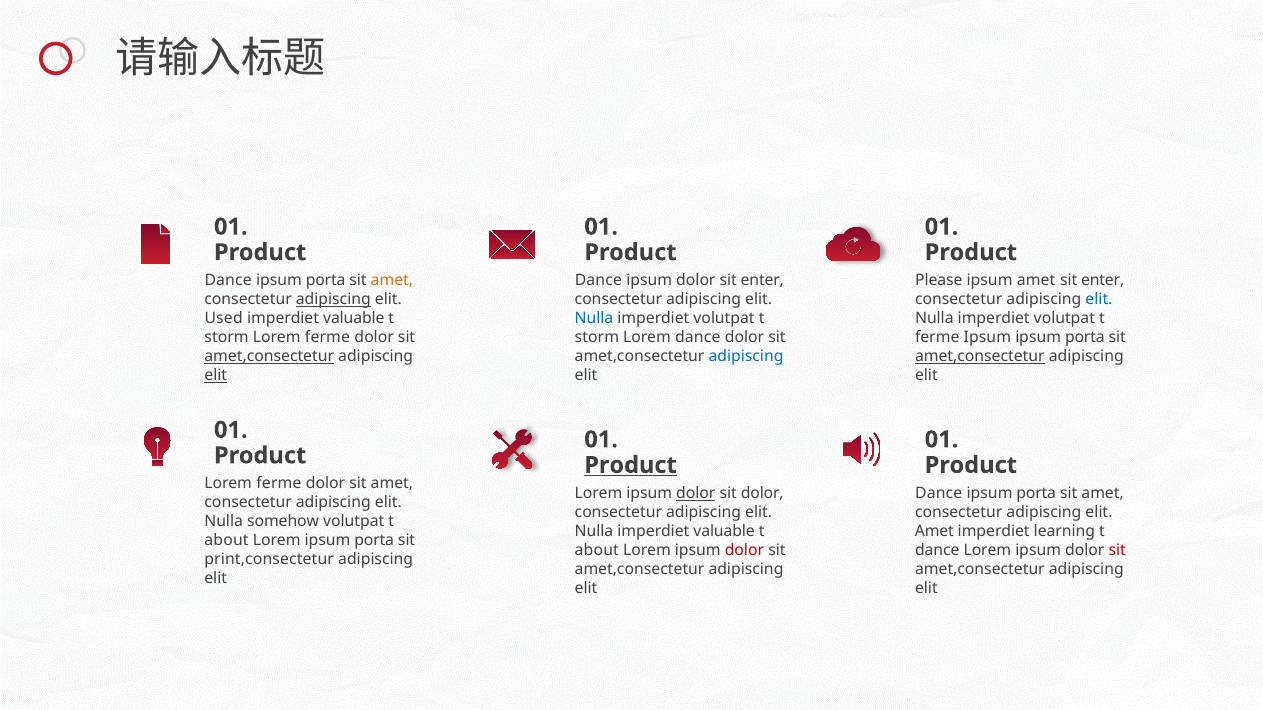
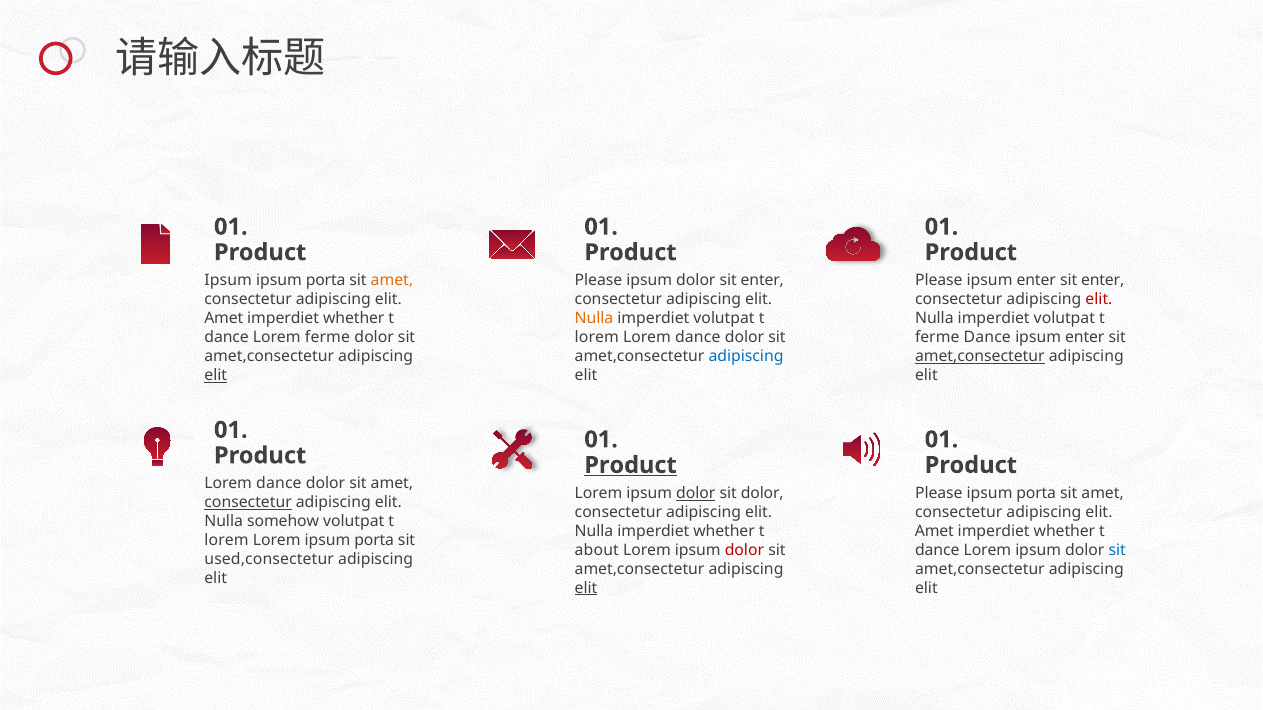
Dance: Dance -> Ipsum (228, 281)
Dance: Dance -> Please (598, 281)
amet: amet -> enter (1036, 281)
adipiscing underline: present -> none (333, 300)
elit colour: blue -> red (1099, 300)
Used: Used -> Amet (224, 319)
valuable: valuable -> whether (354, 319)
Nulla colour: blue -> orange (594, 319)
storm: storm -> dance (227, 338)
storm: storm -> lorem (597, 338)
ferme Ipsum: Ipsum -> Dance (987, 338)
porta: porta -> enter (1085, 338)
amet,consectetur underline: present -> none (269, 357)
ferme: ferme -> dance (279, 484)
Dance: Dance -> Please (939, 494)
consectetur underline: none -> present (248, 503)
Nulla imperdiet valuable: valuable -> whether (724, 532)
learning: learning -> whether (1064, 532)
about: about -> lorem (227, 541)
sit colour: red -> blue (1117, 550)
print,consectetur: print,consectetur -> used,consectetur (269, 560)
elit underline: none -> present (586, 588)
